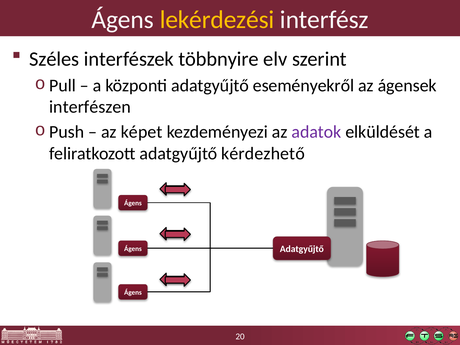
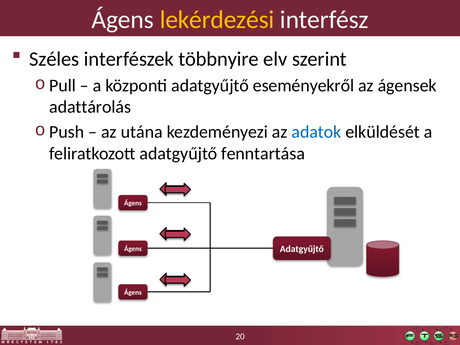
interfészen: interfészen -> adattárolás (90, 107)
képet: képet -> utána (142, 132)
adatok colour: purple -> blue (316, 132)
kérdezhető: kérdezhető -> fenntartása (263, 154)
